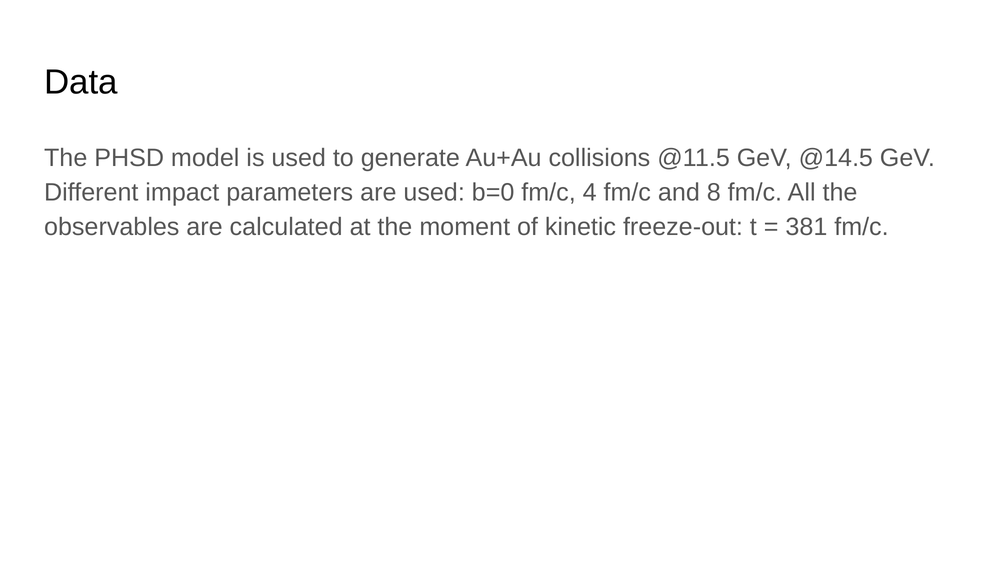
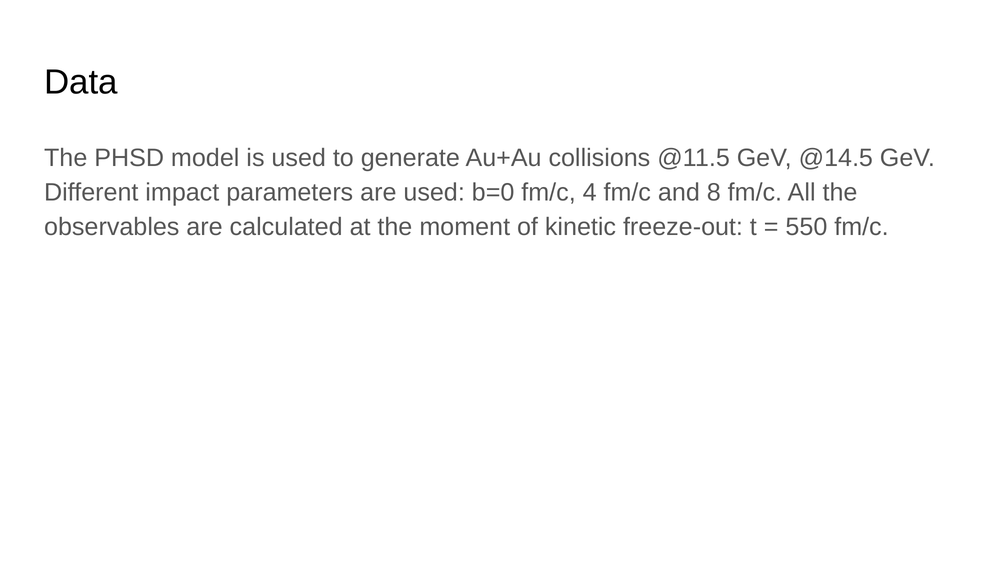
381: 381 -> 550 (806, 227)
